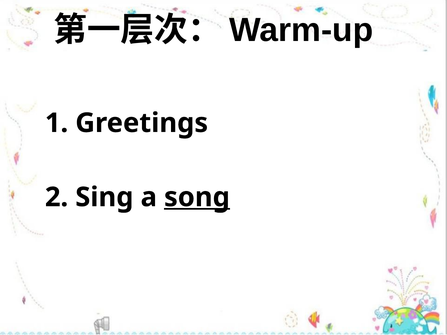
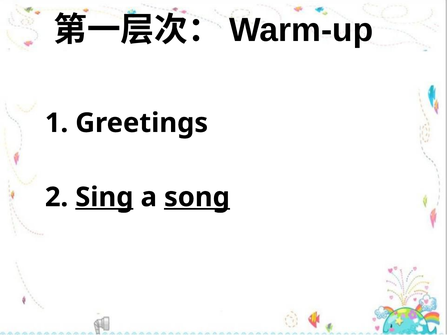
Sing underline: none -> present (104, 197)
